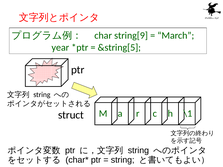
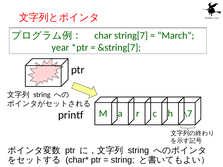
string[9: string[9 -> string[7 (131, 36)
&string[5: &string[5 -> &string[7 (119, 48)
\1: \1 -> \7 (188, 114)
struct: struct -> printf (71, 115)
